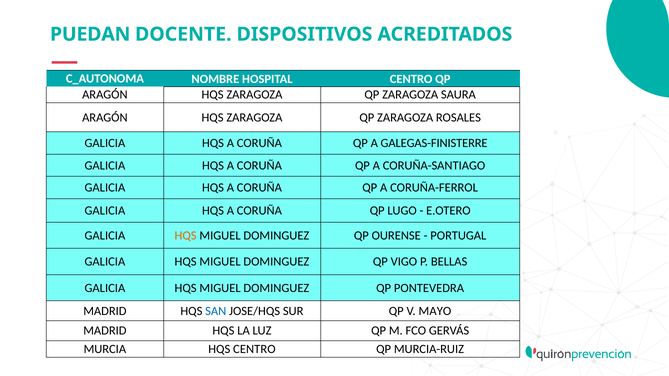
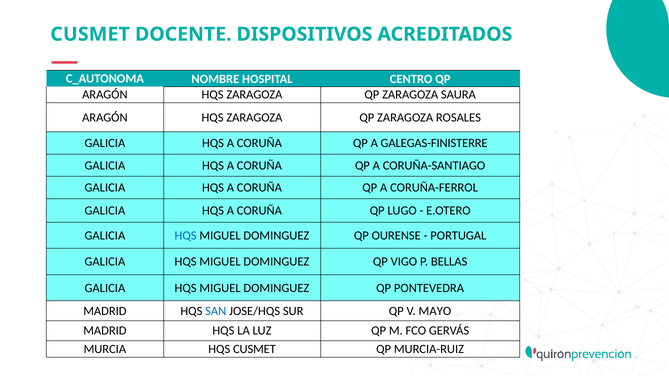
PUEDAN: PUEDAN -> CUSMET (90, 34)
HQS colour: orange -> blue (186, 236)
HQS CENTRO: CENTRO -> CUSMET (254, 349)
